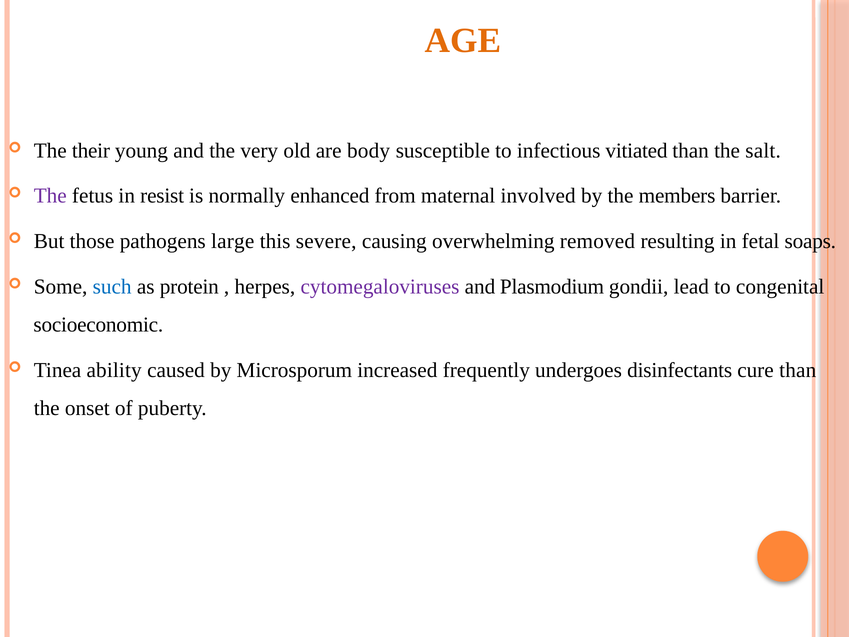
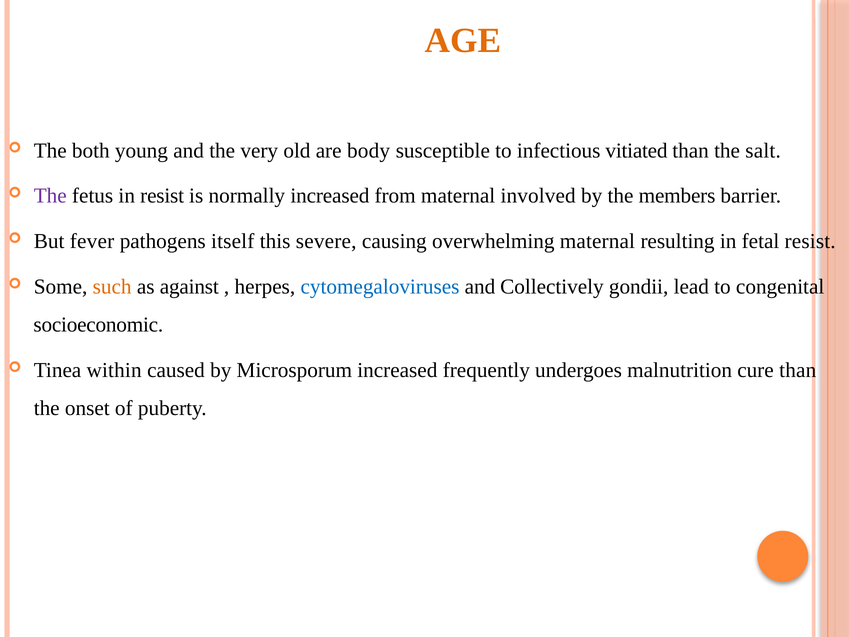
their: their -> both (91, 151)
normally enhanced: enhanced -> increased (330, 196)
those: those -> fever (92, 241)
large: large -> itself (233, 241)
overwhelming removed: removed -> maternal (597, 241)
fetal soaps: soaps -> resist (810, 241)
such colour: blue -> orange (112, 286)
protein: protein -> against (189, 286)
cytomegaloviruses colour: purple -> blue (380, 286)
Plasmodium: Plasmodium -> Collectively (552, 286)
ability: ability -> within (114, 370)
disinfectants: disinfectants -> malnutrition (680, 370)
